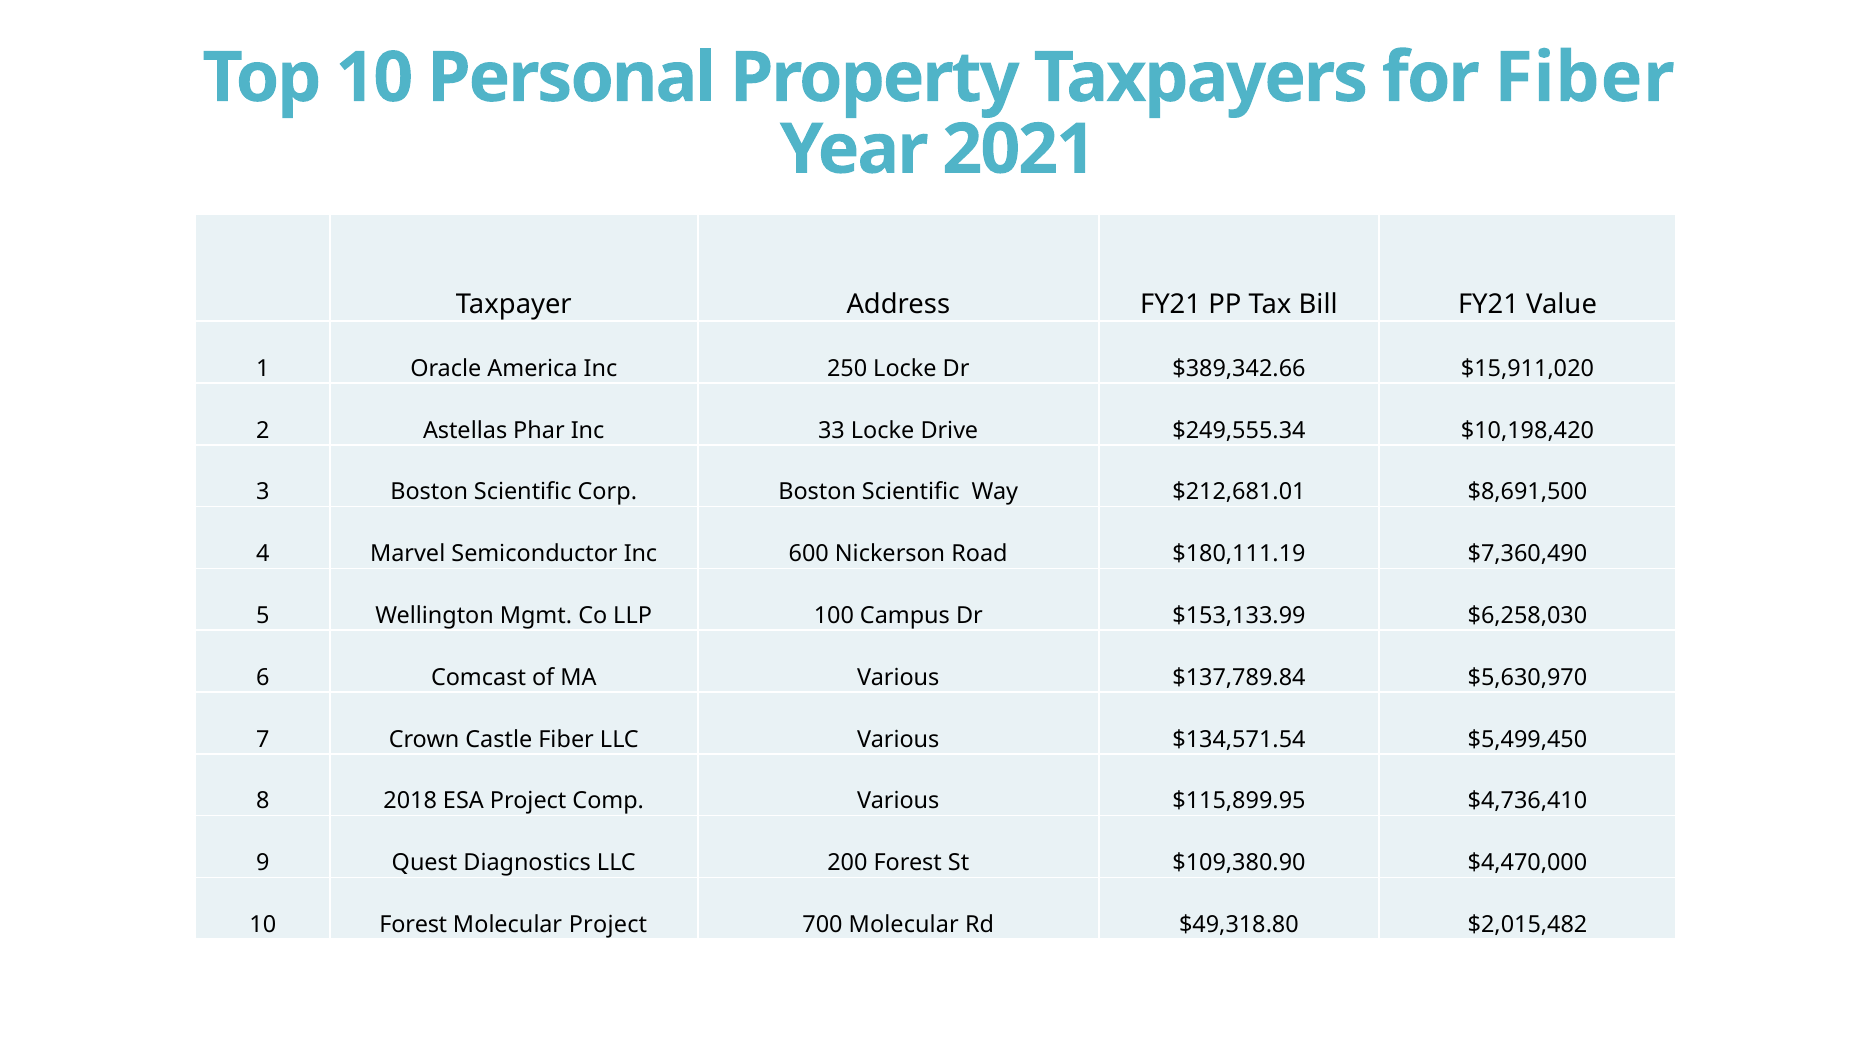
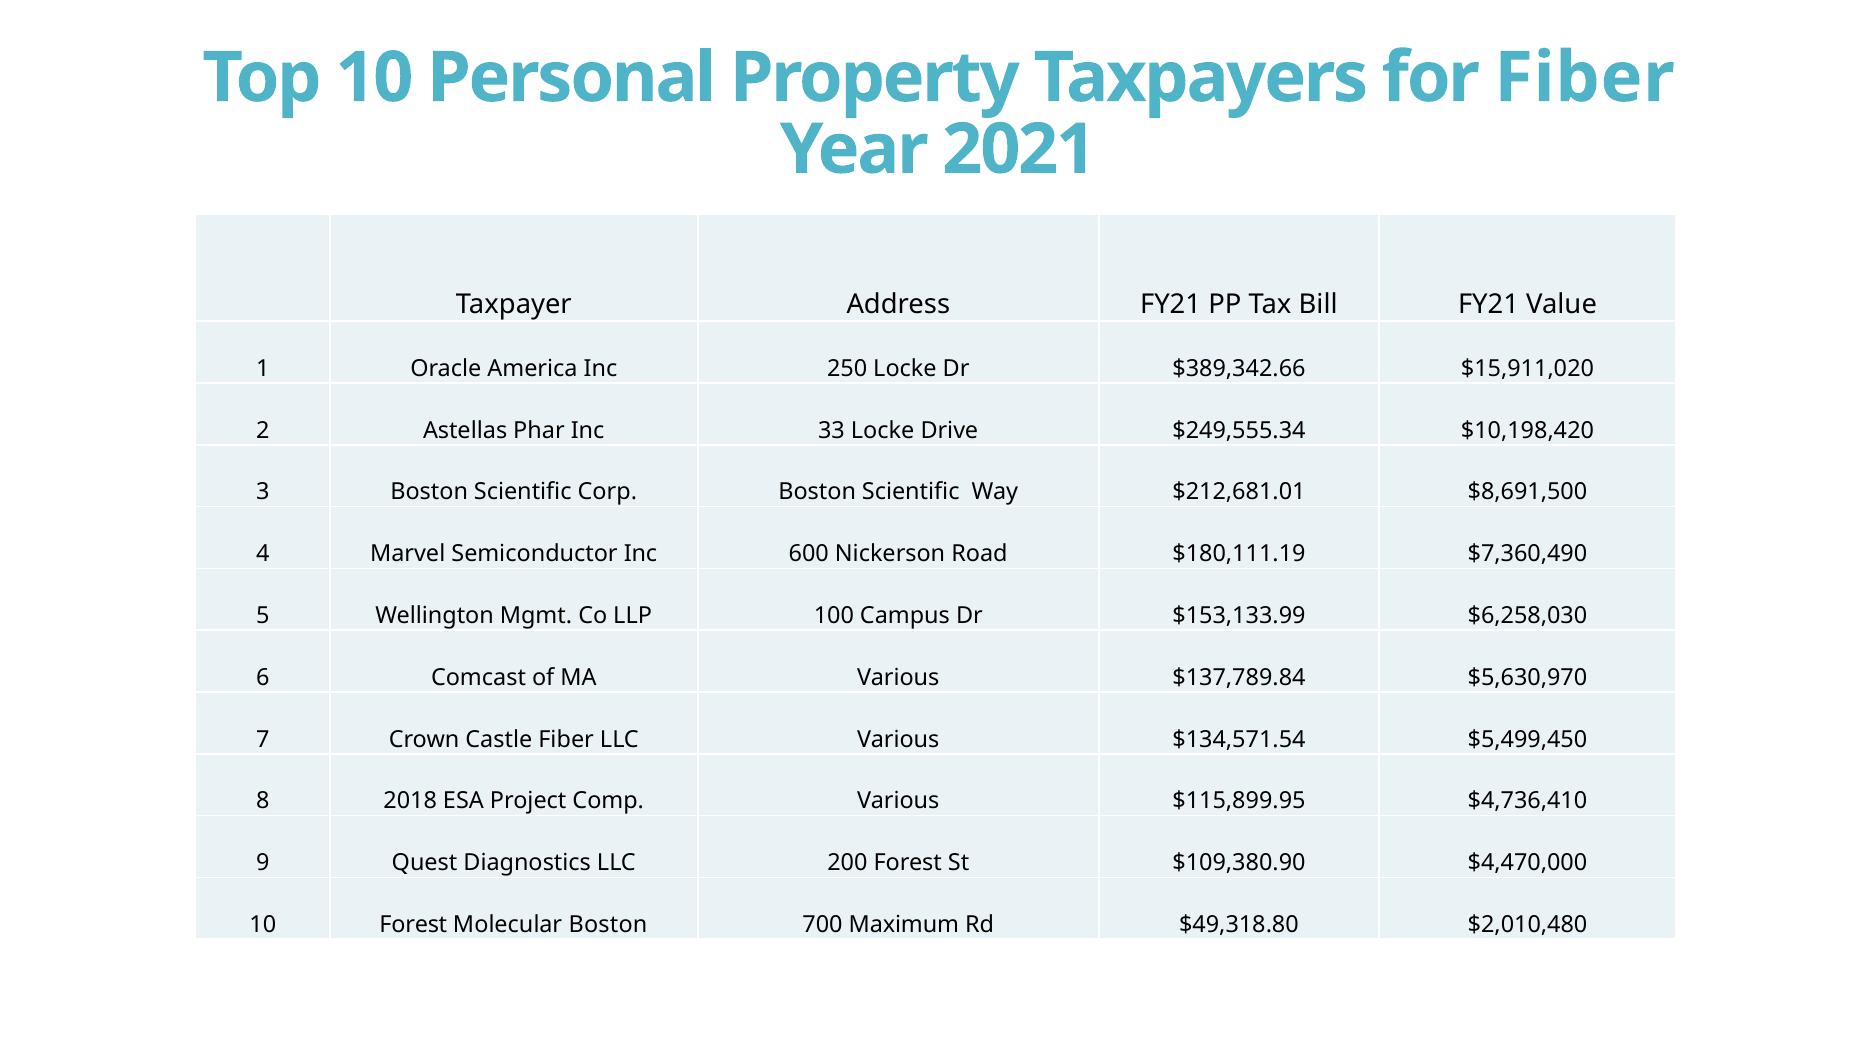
Molecular Project: Project -> Boston (608, 925)
700 Molecular: Molecular -> Maximum (904, 925)
$2,015,482: $2,015,482 -> $2,010,480 (1528, 925)
